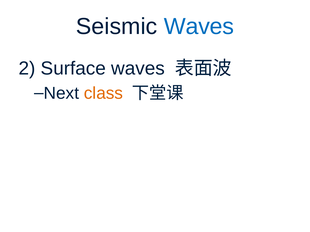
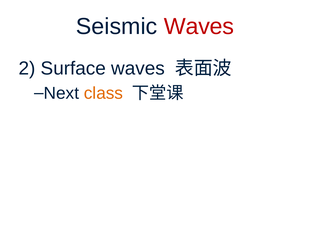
Waves colour: blue -> red (199, 26)
